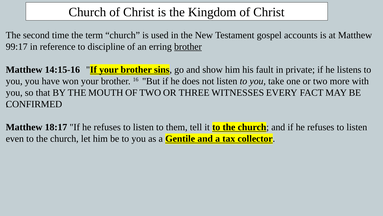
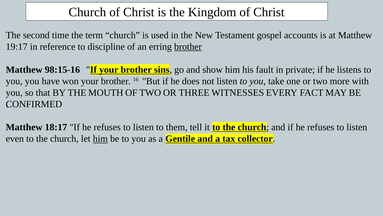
99:17: 99:17 -> 19:17 (17, 47)
14:15-16: 14:15-16 -> 98:15-16 (62, 70)
him underline: none -> present (100, 138)
